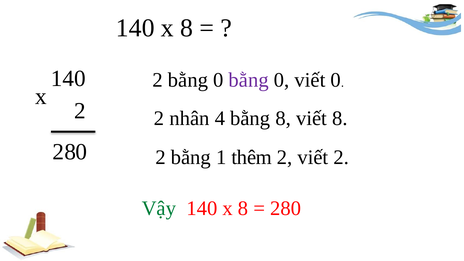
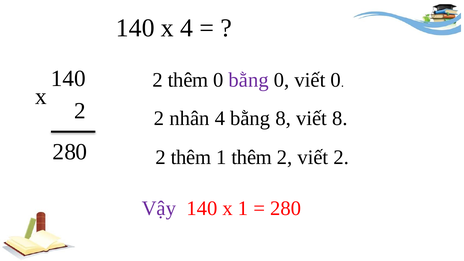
8: 8 -> 4 (187, 28)
bằng: bằng -> thêm (188, 80)
bằng: bằng -> thêm (191, 157)
Vậy colour: green -> purple (159, 208)
8: 8 -> 1 (243, 208)
